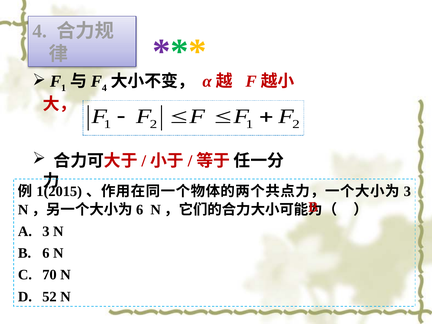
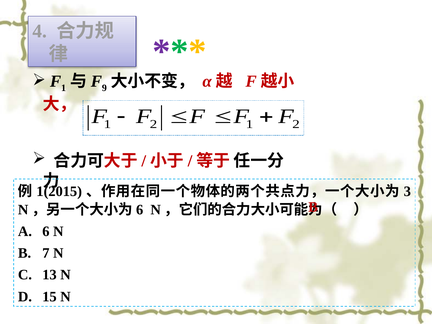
4: 4 -> 9 (104, 88)
3: 3 -> 6 (46, 231)
6: 6 -> 7 (46, 253)
70: 70 -> 13 (49, 275)
52: 52 -> 15 (49, 297)
